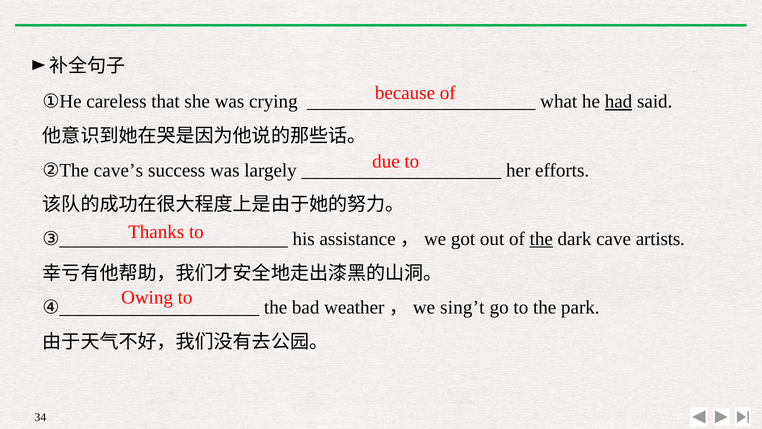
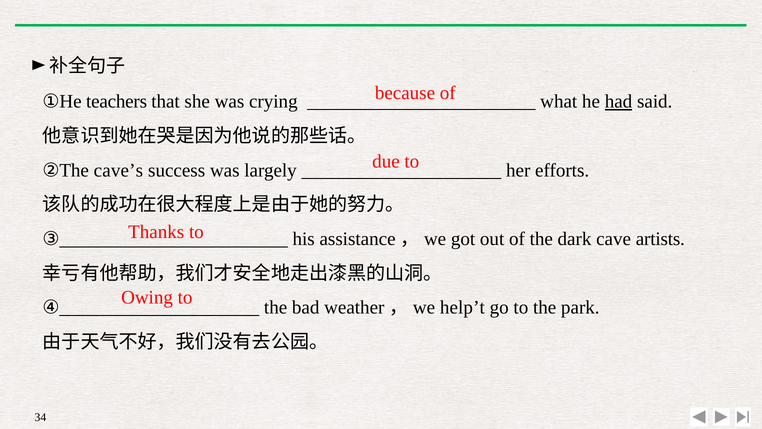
careless: careless -> teachers (117, 102)
the underline: present -> none (541, 239)
sing’t: sing’t -> help’t (462, 307)
